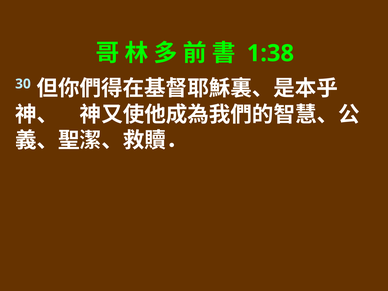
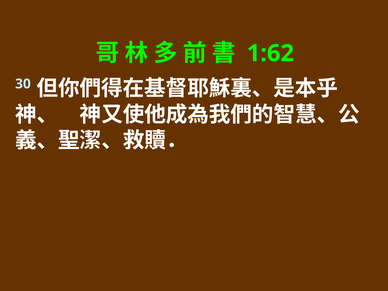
1:38: 1:38 -> 1:62 (270, 53)
